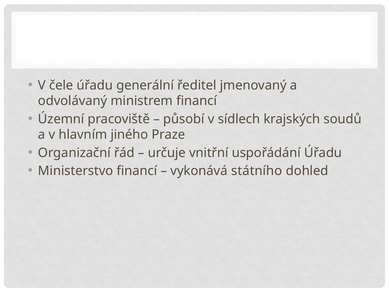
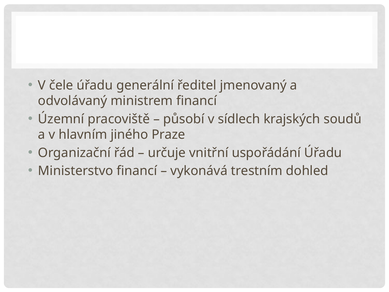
státního: státního -> trestním (257, 171)
